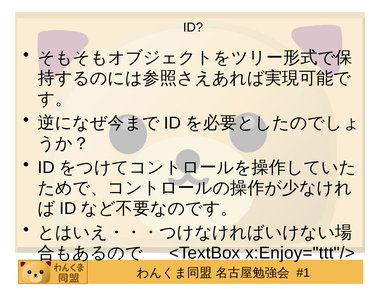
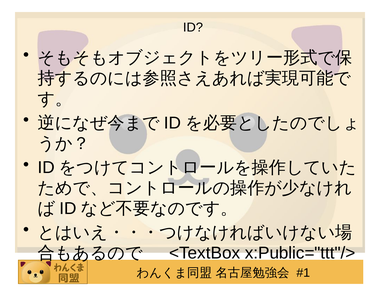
x:Enjoy="ttt"/>: x:Enjoy="ttt"/> -> x:Public="ttt"/> (300, 253)
